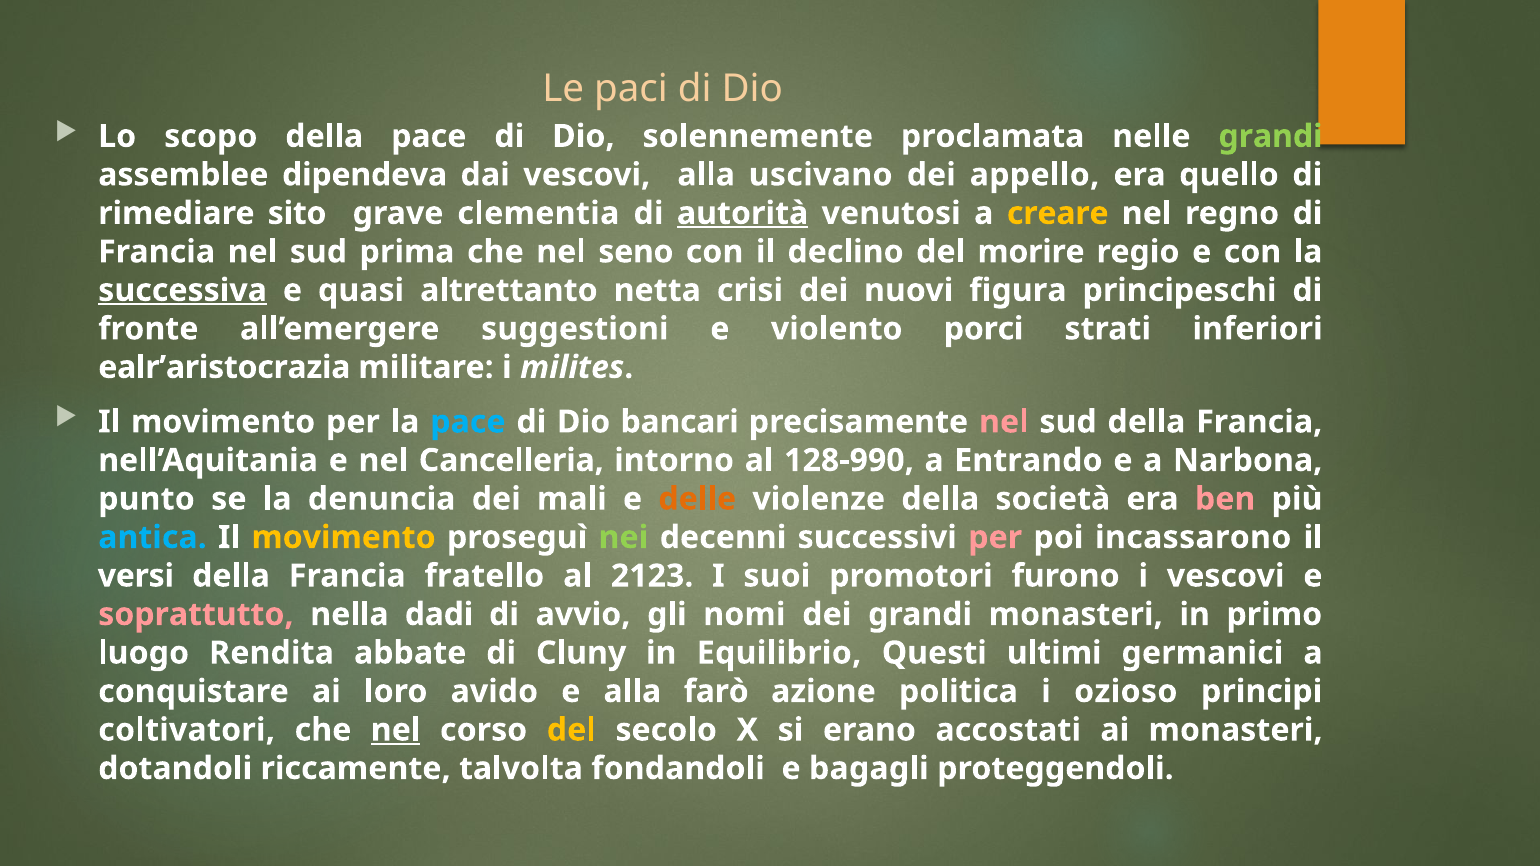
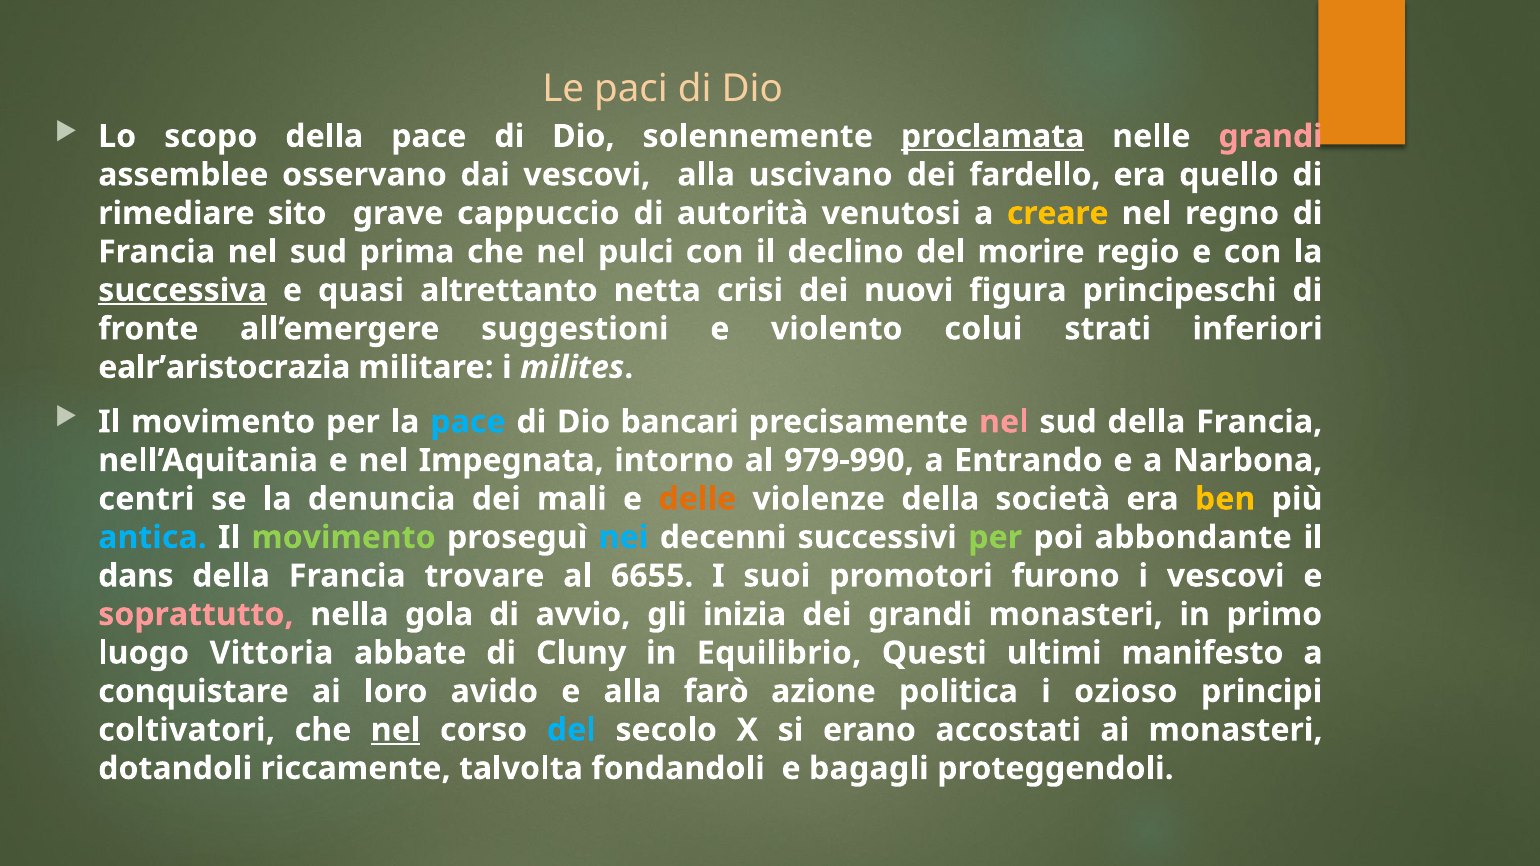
proclamata underline: none -> present (993, 136)
grandi colour: light green -> pink (1271, 136)
dipendeva: dipendeva -> osservano (364, 175)
appello: appello -> fardello (1035, 175)
clementia: clementia -> cappuccio (538, 213)
autorità underline: present -> none (743, 213)
seno: seno -> pulci (636, 252)
porci: porci -> colui (983, 329)
Cancelleria: Cancelleria -> Impegnata (511, 461)
128-990: 128-990 -> 979-990 (849, 461)
punto: punto -> centri (146, 499)
ben colour: pink -> yellow (1225, 499)
movimento colour: yellow -> light green (344, 538)
nei colour: light green -> light blue (623, 538)
per colour: pink -> light green (995, 538)
incassarono: incassarono -> abbondante (1193, 538)
versi: versi -> dans (136, 576)
fratello: fratello -> trovare (484, 576)
2123: 2123 -> 6655 (652, 576)
dadi: dadi -> gola (439, 615)
nomi: nomi -> inizia (745, 615)
Rendita: Rendita -> Vittoria (271, 653)
germanici: germanici -> manifesto (1203, 653)
del colour: yellow -> light blue (571, 730)
